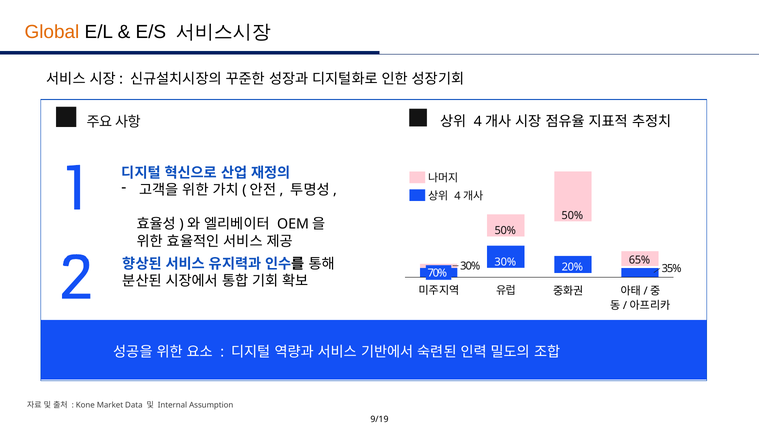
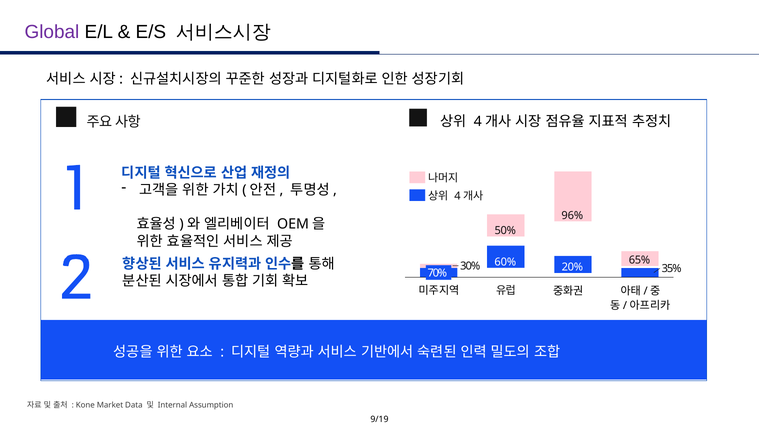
Global colour: orange -> purple (52, 32)
50%: 50% -> 96% (572, 215)
30%: 30% -> 60% (505, 262)
